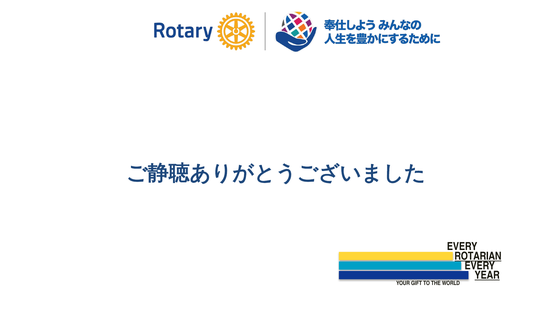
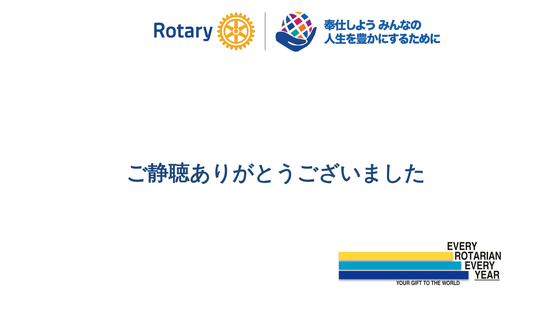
ROTARIAN underline: present -> none (478, 256)
